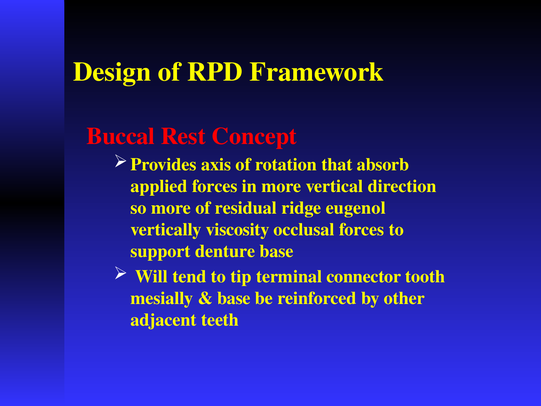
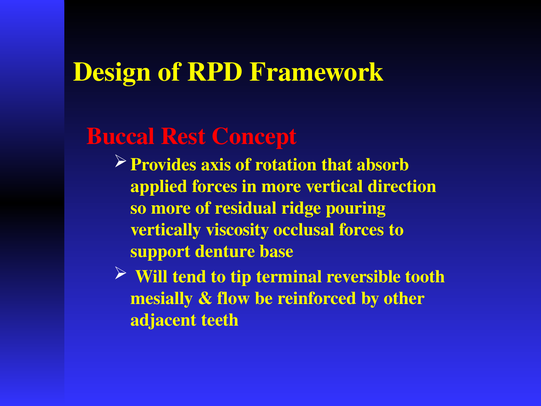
eugenol: eugenol -> pouring (356, 208)
connector: connector -> reversible (364, 276)
base: base -> flow (234, 298)
